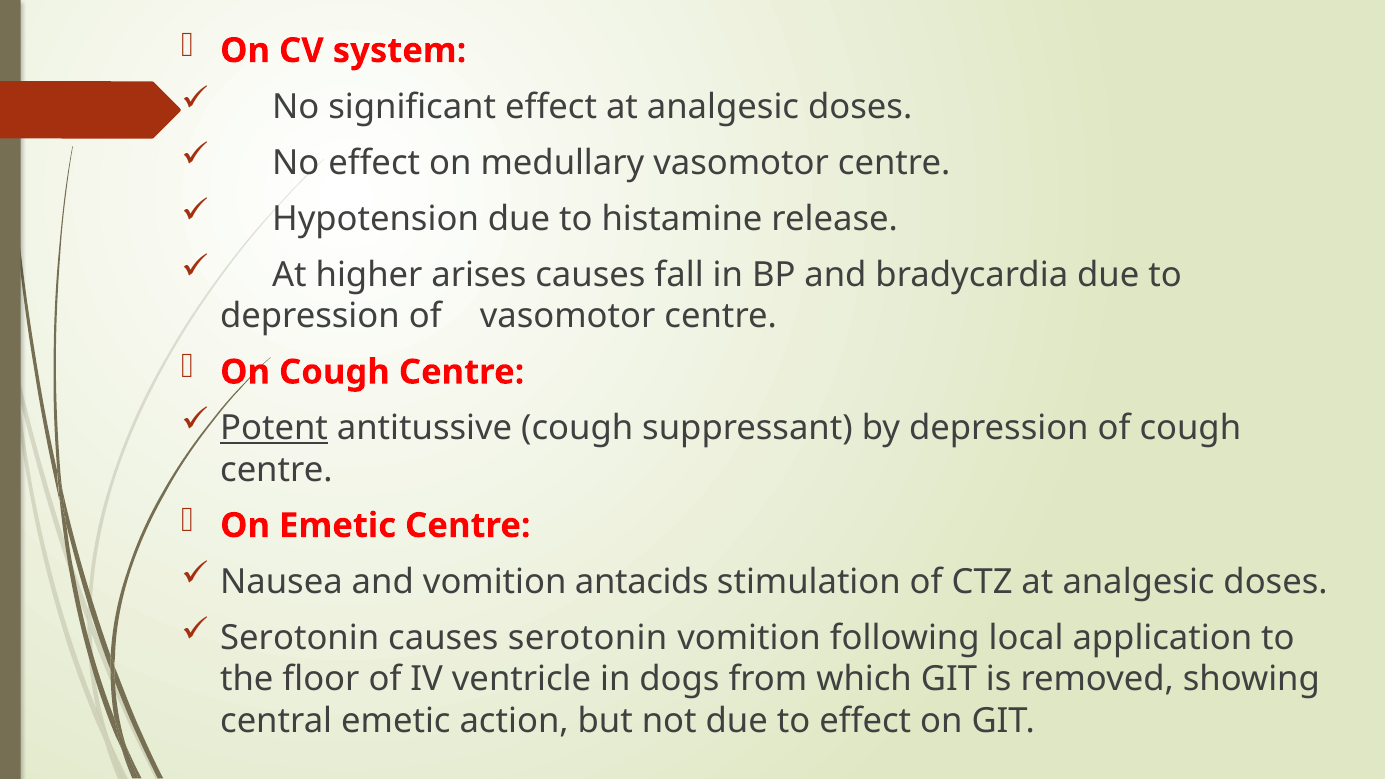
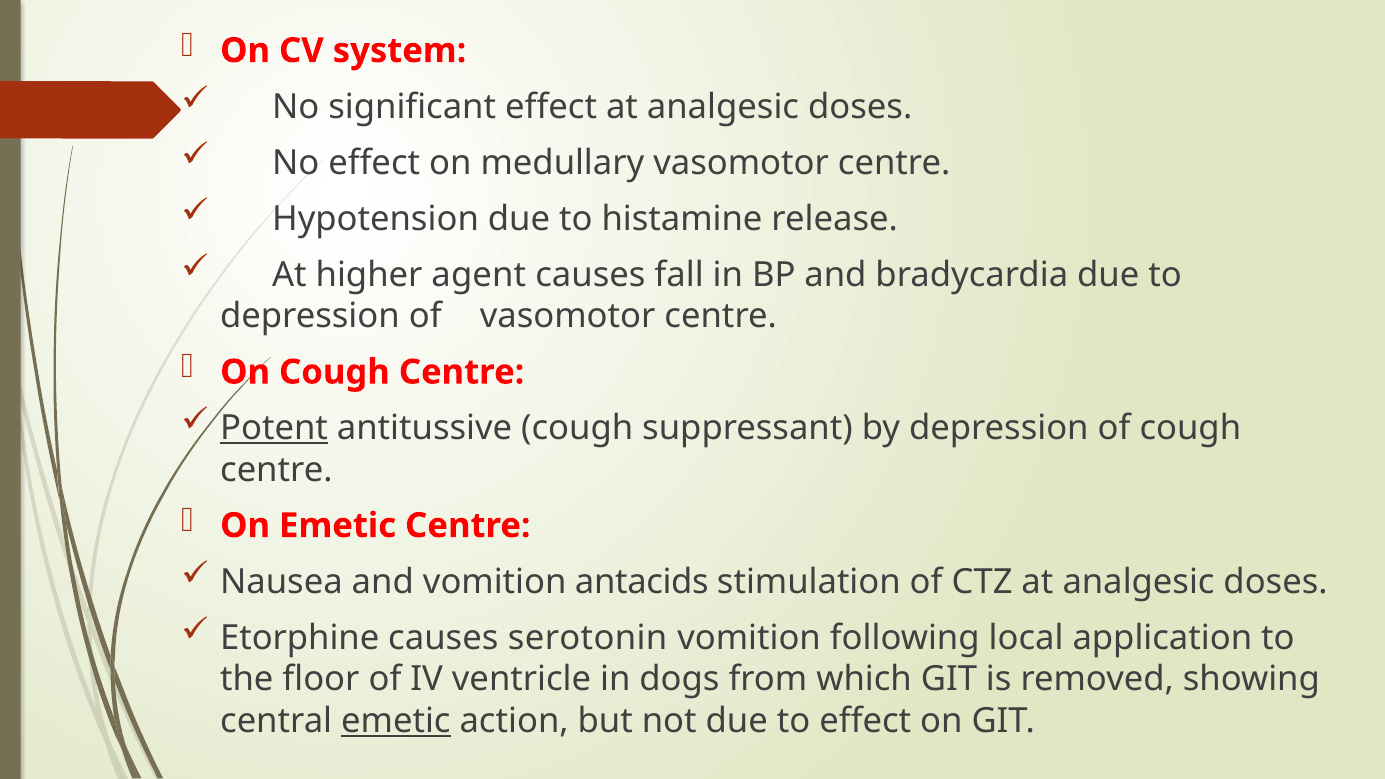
arises: arises -> agent (479, 275)
Serotonin: Serotonin -> Etorphine (300, 638)
emetic underline: none -> present (396, 721)
